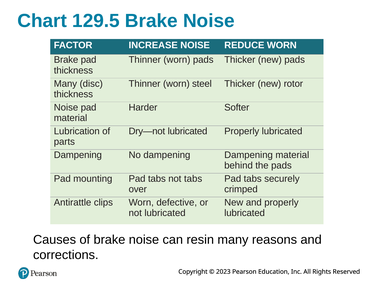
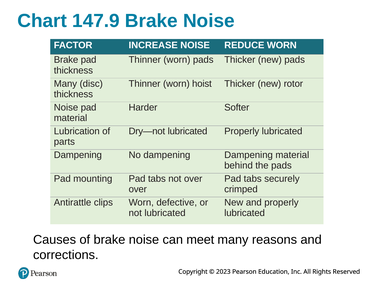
129.5: 129.5 -> 147.9 (96, 21)
steel: steel -> hoist (202, 84)
not tabs: tabs -> over (193, 179)
resin: resin -> meet (200, 240)
